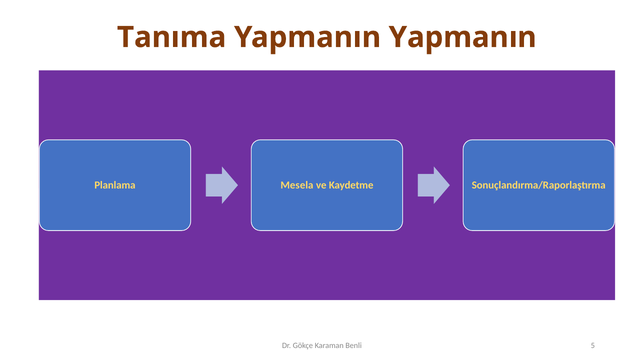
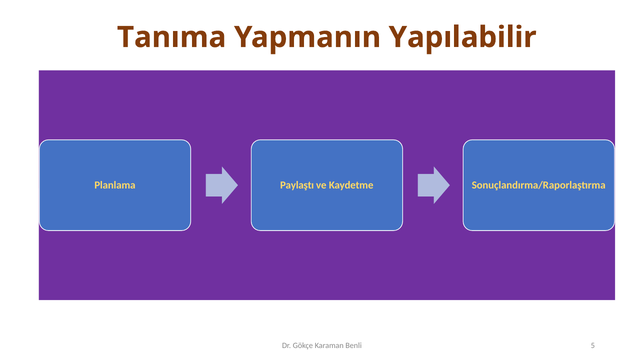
Yapmanın Yapmanın: Yapmanın -> Yapılabilir (463, 37)
Mesela: Mesela -> Paylaştı (297, 185)
